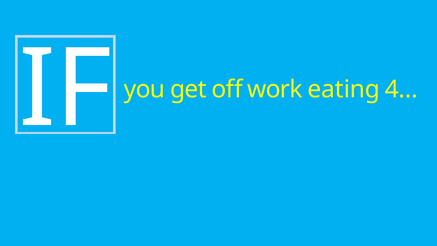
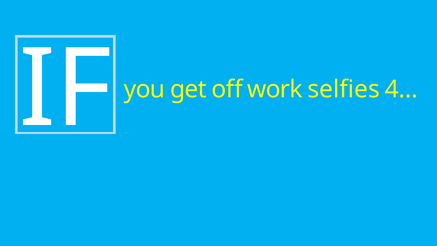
eating: eating -> selfies (344, 89)
